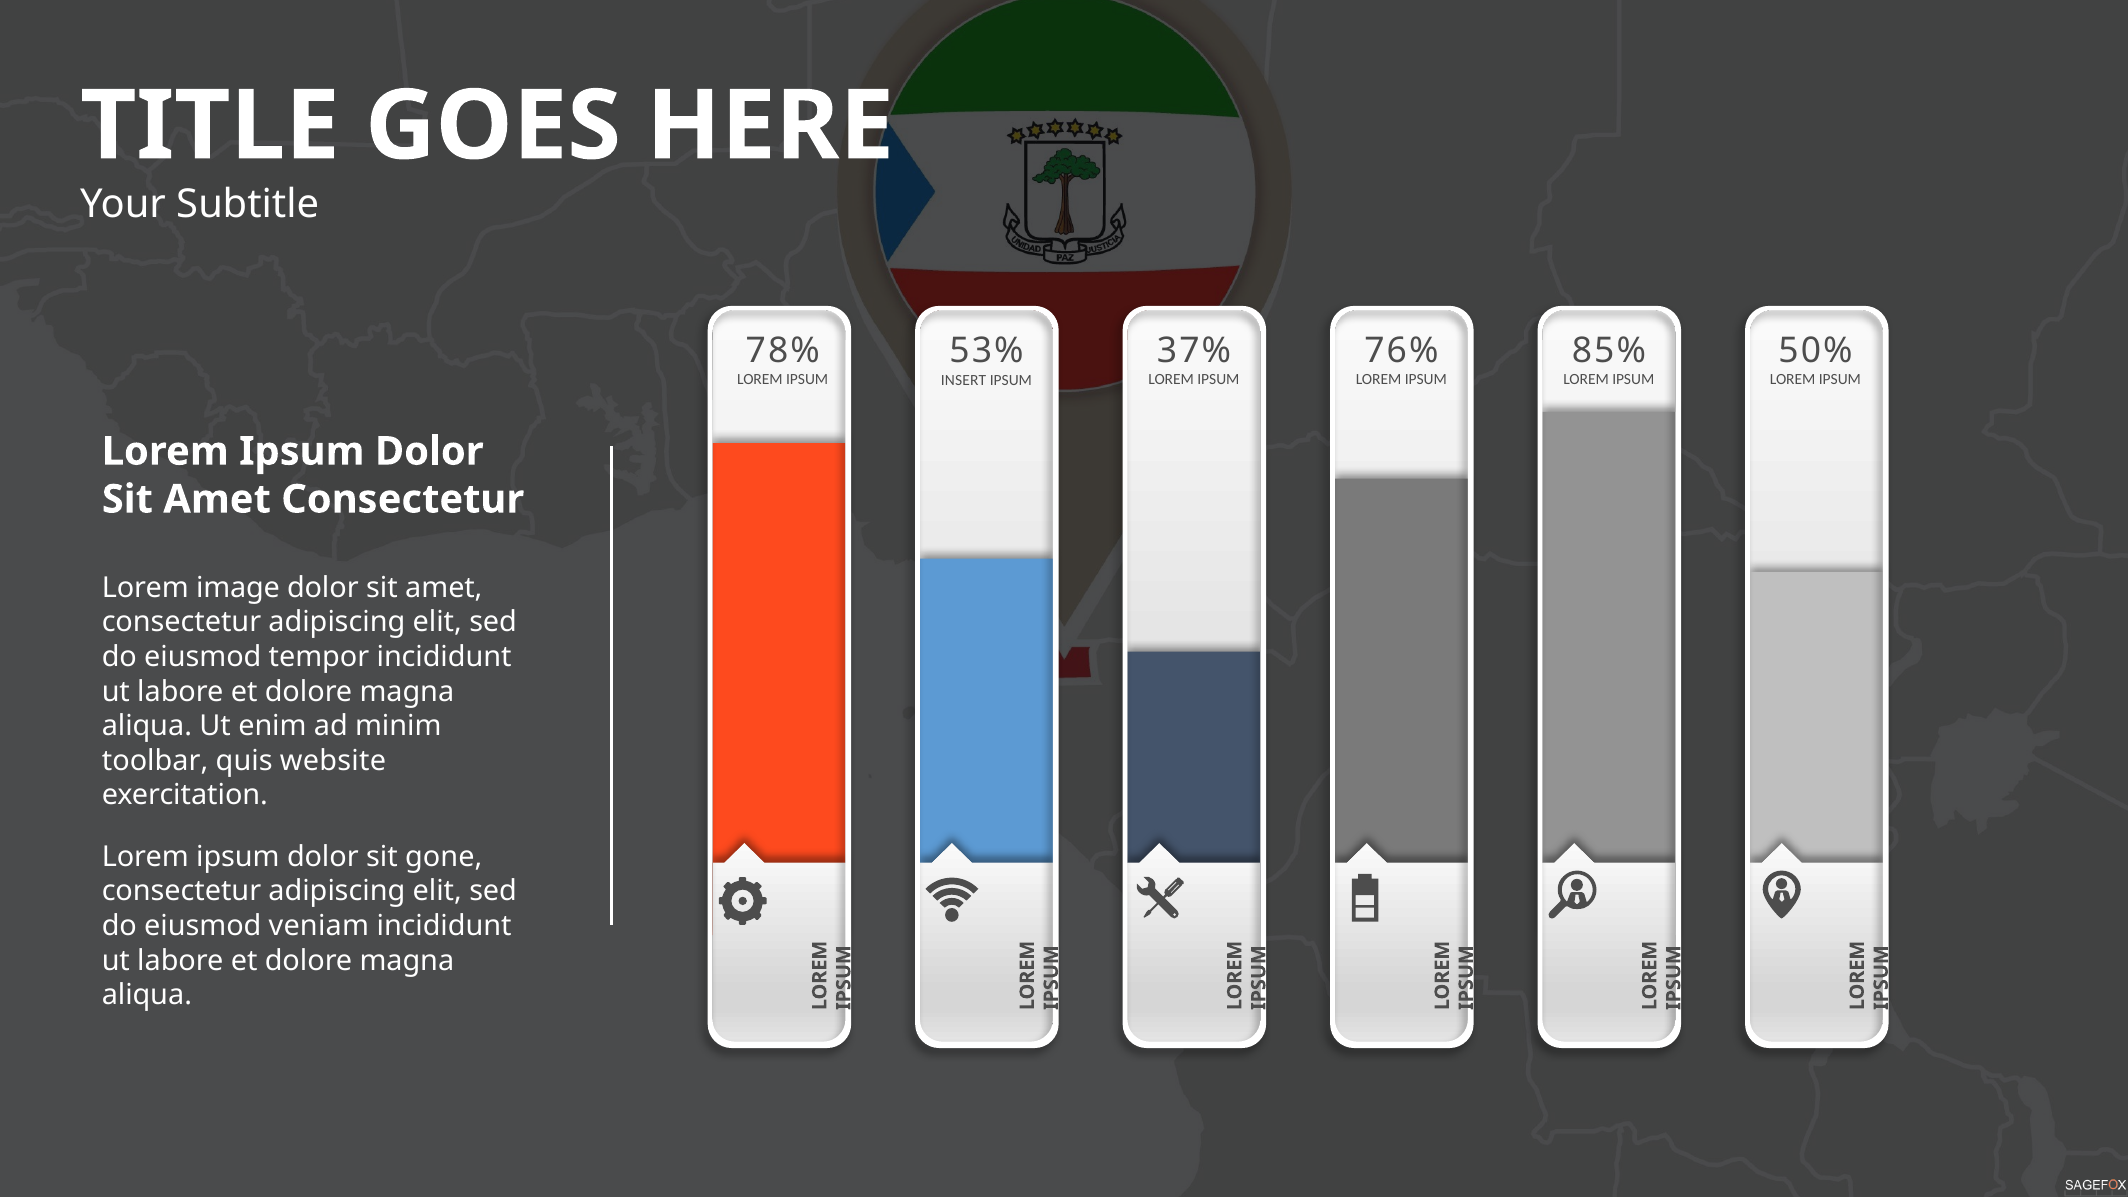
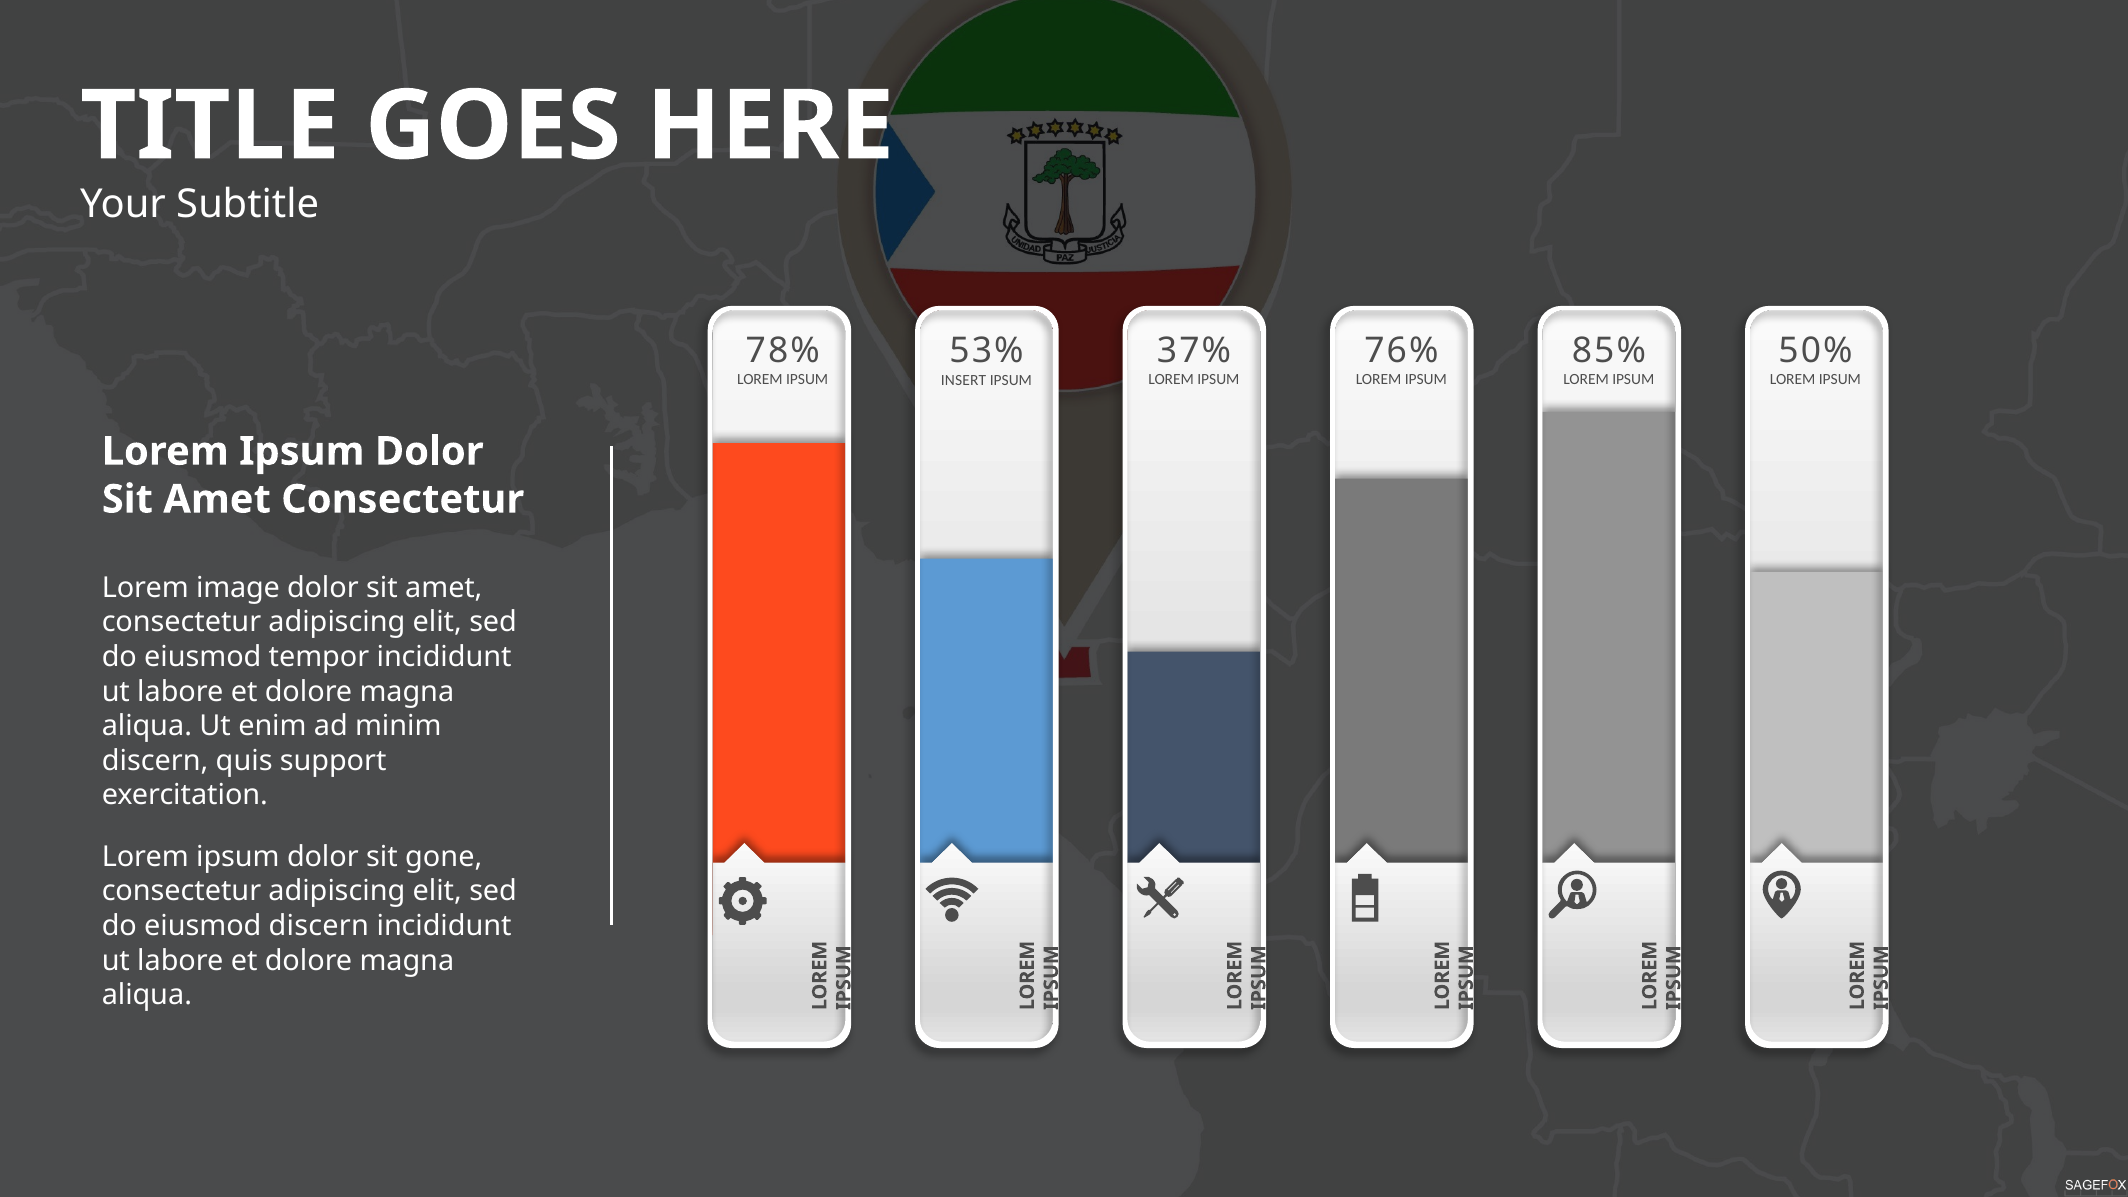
toolbar: toolbar -> discern (155, 761)
website: website -> support (333, 761)
eiusmod veniam: veniam -> discern (319, 926)
